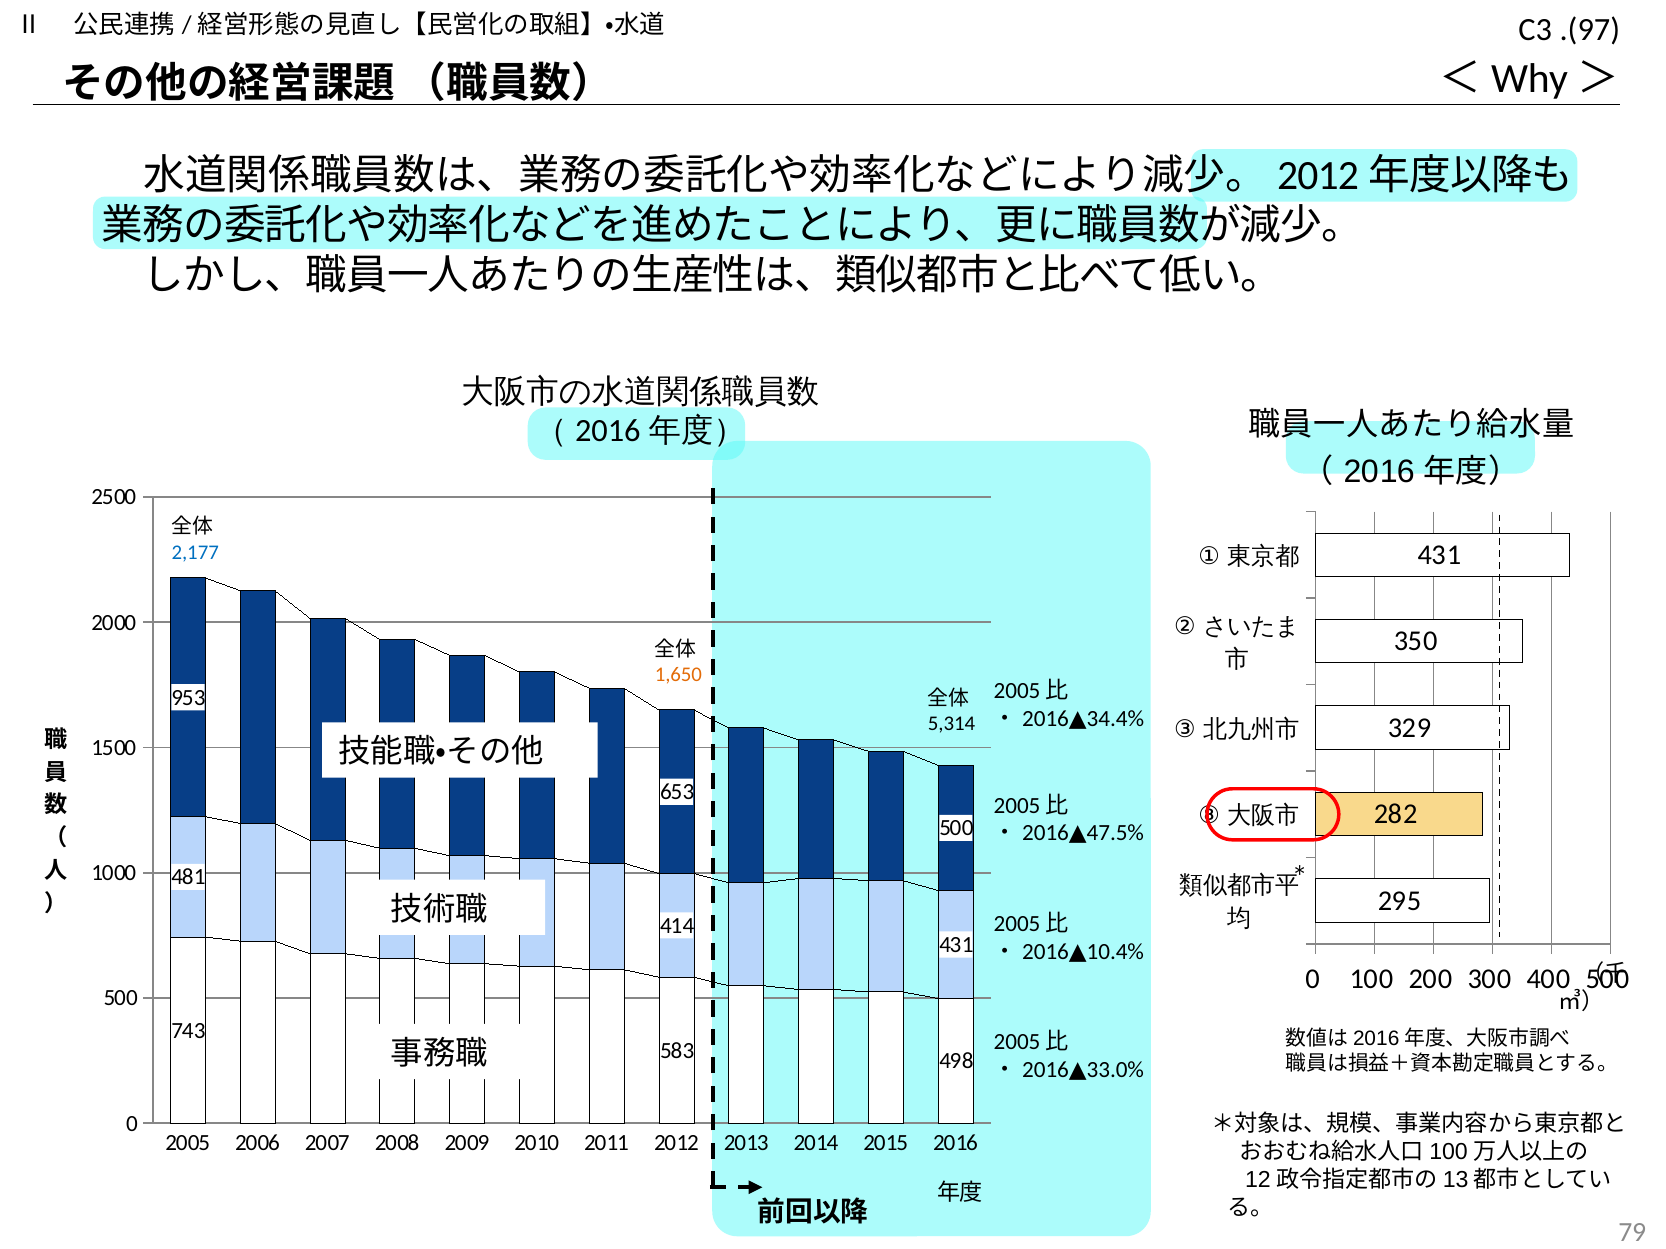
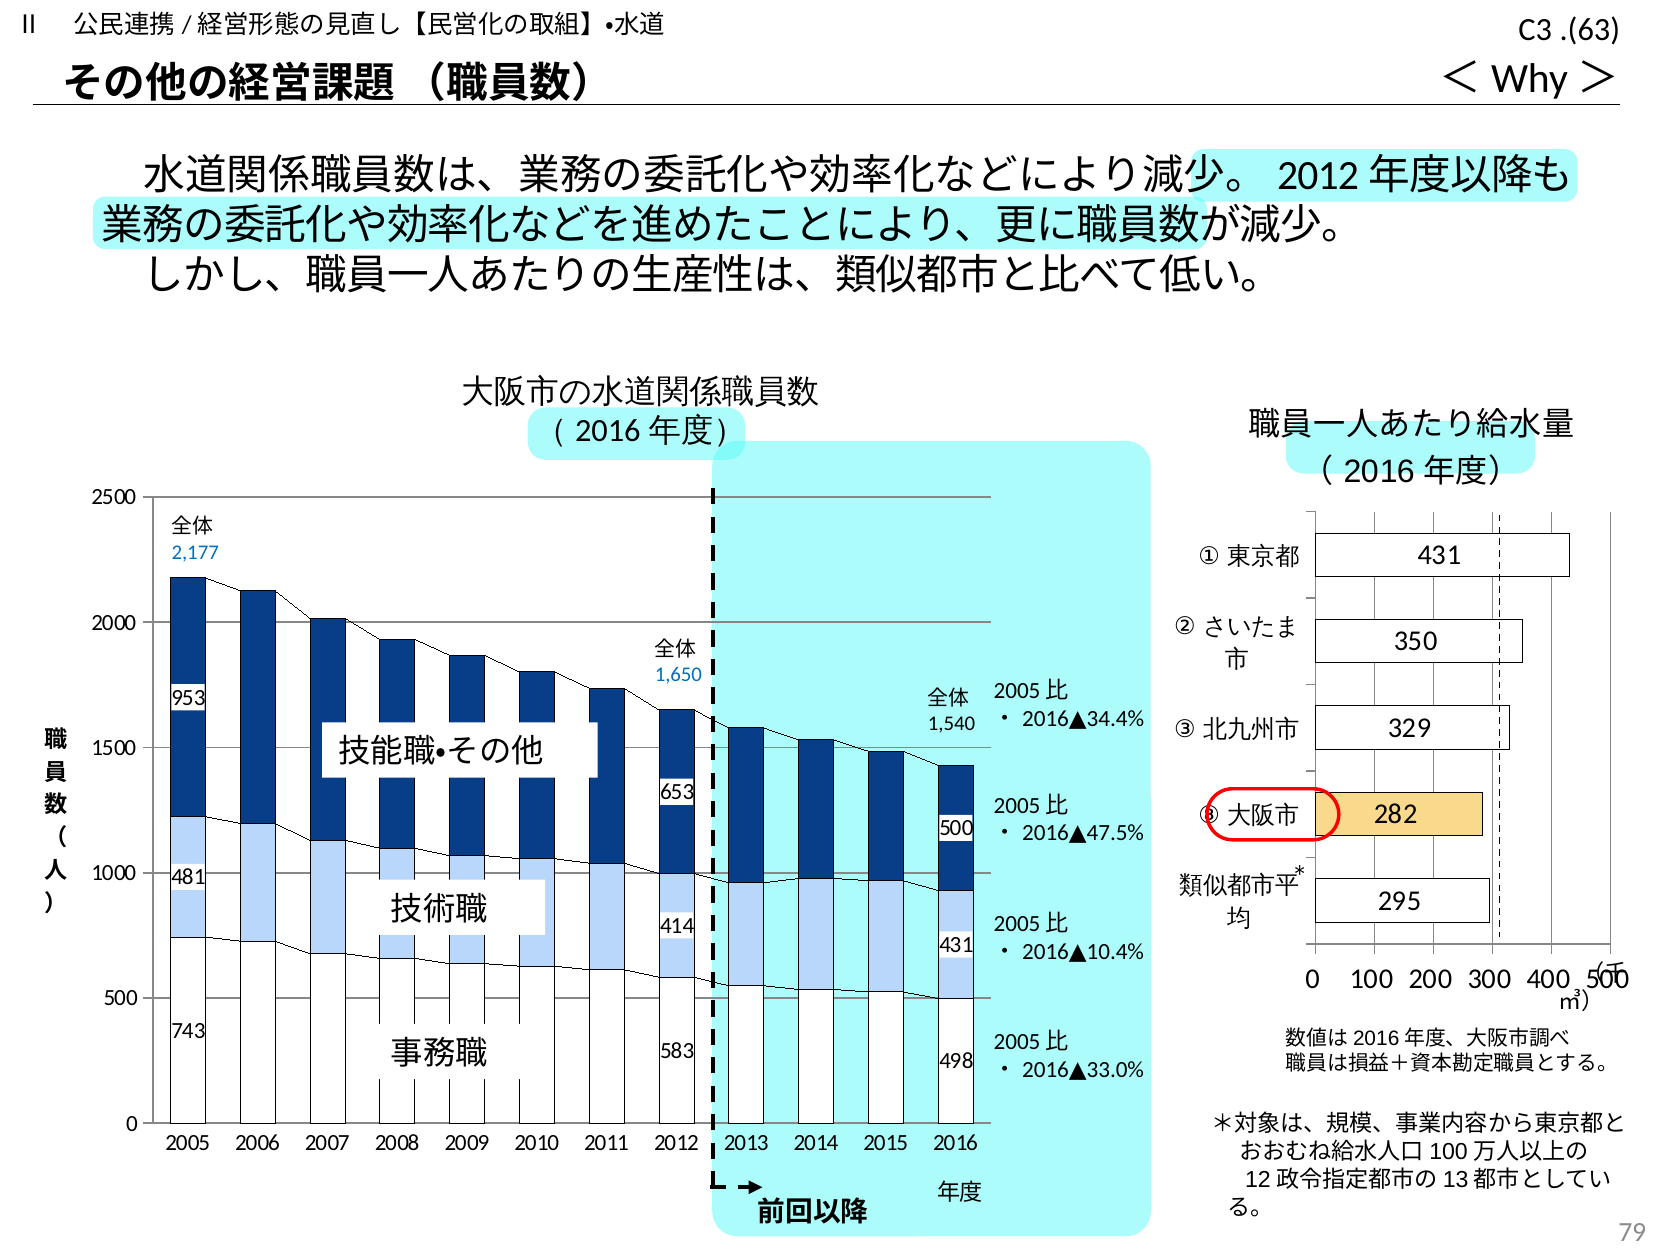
.(97: .(97 -> .(63 (1590, 30)
1,650 colour: orange -> blue (678, 675)
5,314: 5,314 -> 1,540 (952, 724)
